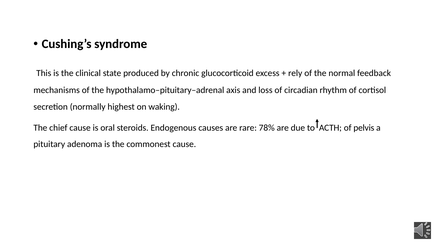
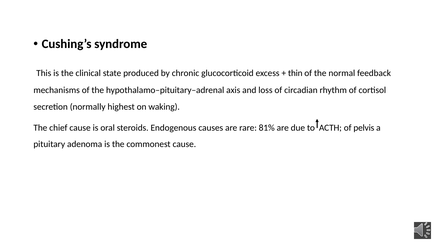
rely: rely -> thin (295, 73)
78%: 78% -> 81% (267, 128)
